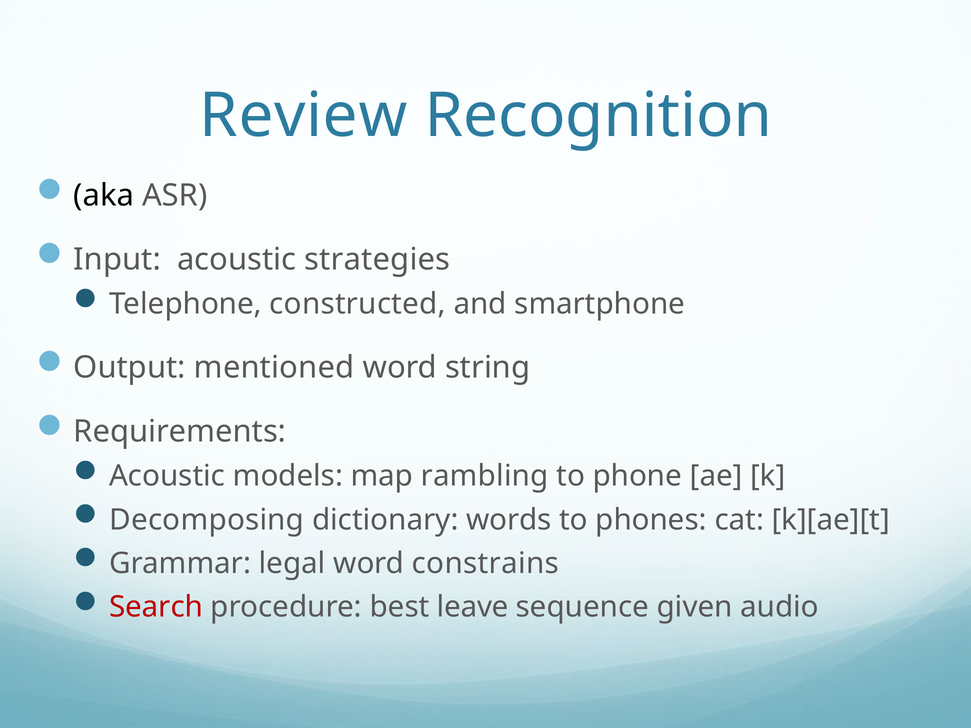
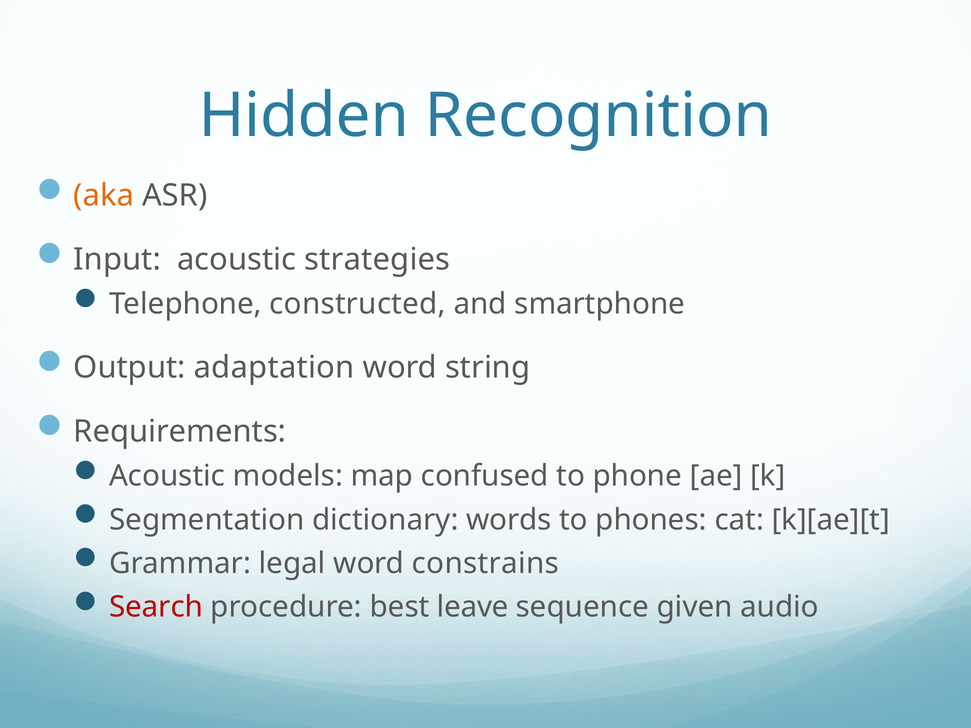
Review: Review -> Hidden (304, 116)
aka colour: black -> orange (104, 196)
mentioned: mentioned -> adaptation (274, 368)
rambling: rambling -> confused (485, 476)
Decomposing: Decomposing -> Segmentation (207, 520)
